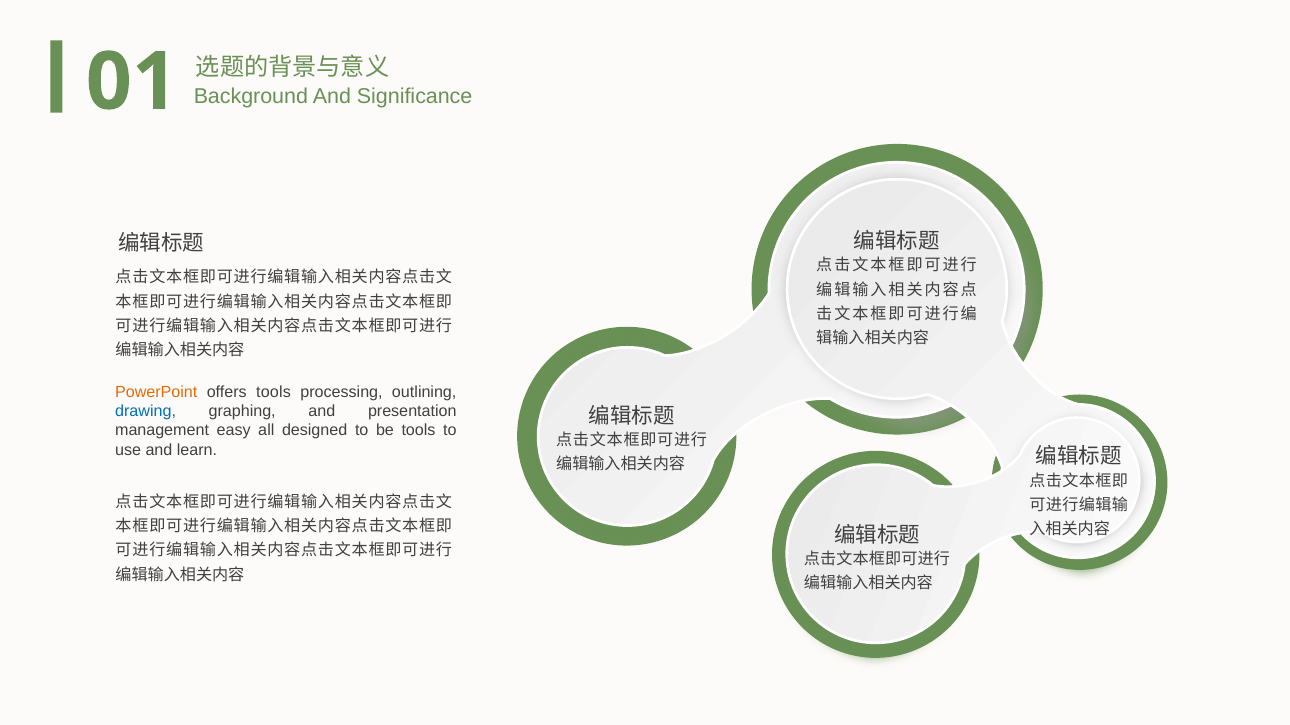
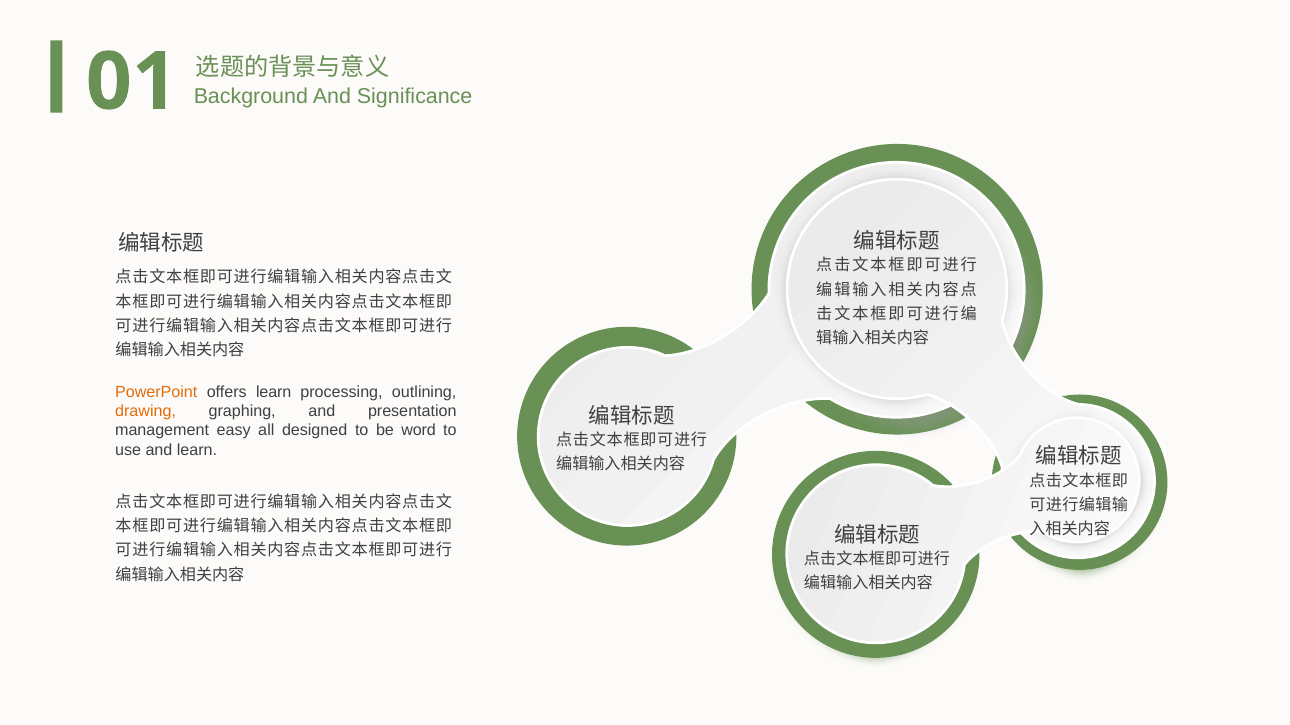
offers tools: tools -> learn (274, 392)
drawing colour: blue -> orange (146, 411)
be tools: tools -> word (419, 431)
